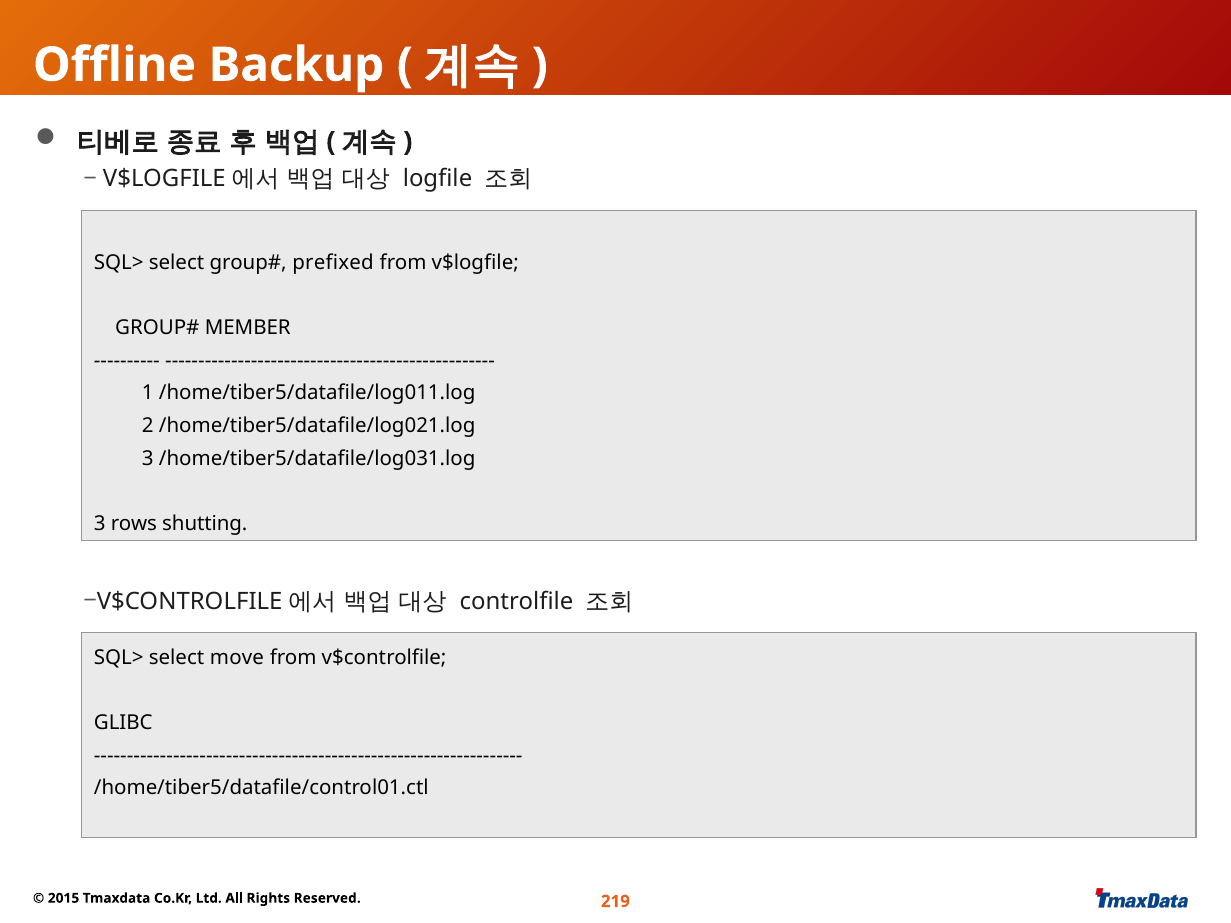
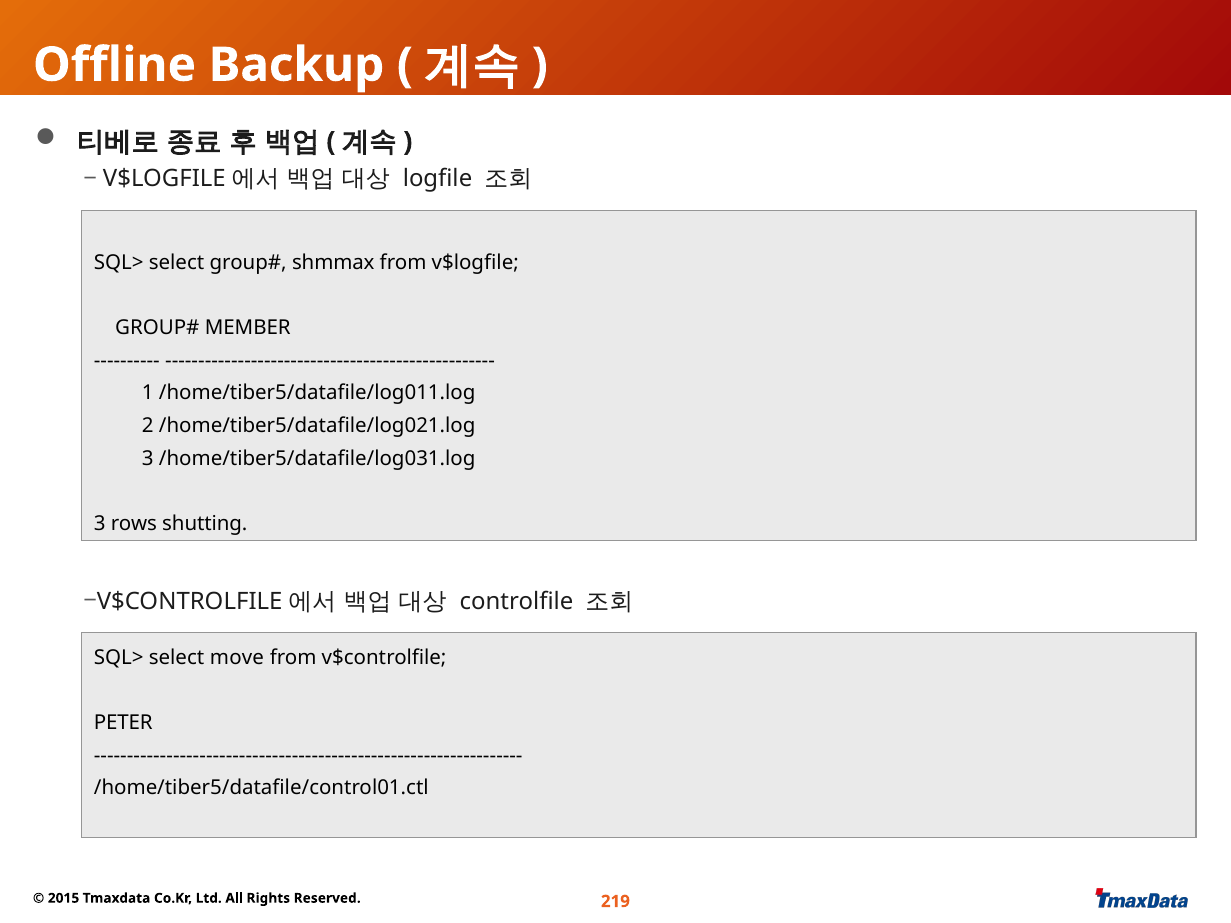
prefixed: prefixed -> shmmax (333, 263)
GLIBC: GLIBC -> PETER (123, 723)
